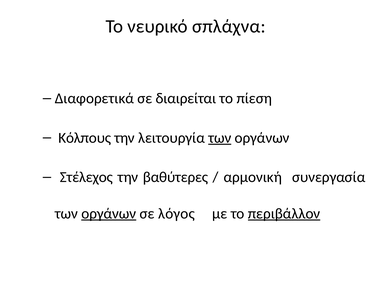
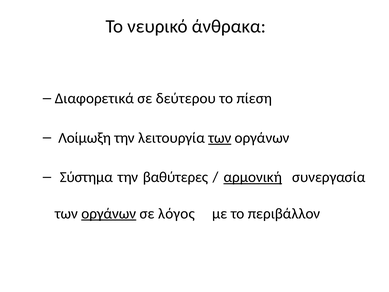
σπλάχνα: σπλάχνα -> άνθρακα (229, 26)
διαιρείται: διαιρείται -> δεύτερου (186, 98)
Κόλπους: Κόλπους -> Λοίμωξη (85, 138)
Στέλεχος: Στέλεχος -> Σύστηµα (86, 177)
αρµονική underline: none -> present (253, 177)
περιβάλλον underline: present -> none (284, 213)
